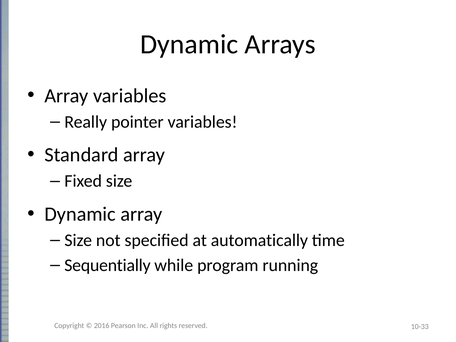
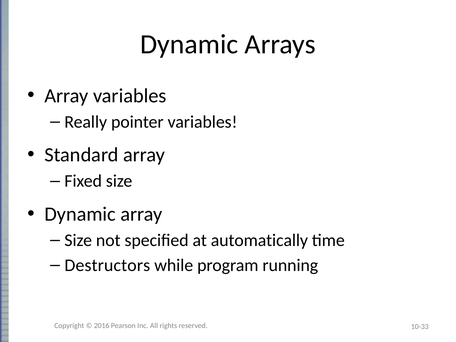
Sequentially: Sequentially -> Destructors (107, 265)
